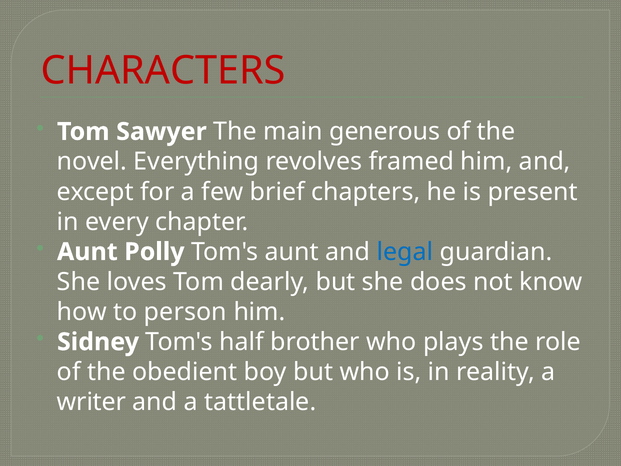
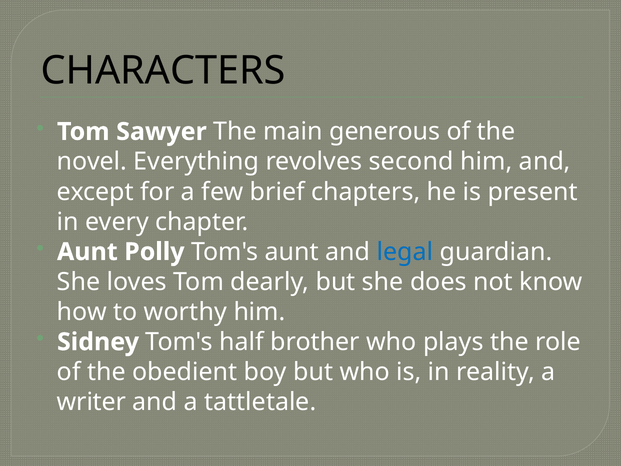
CHARACTERS colour: red -> black (163, 71)
framed: framed -> second (411, 162)
person: person -> worthy (185, 312)
